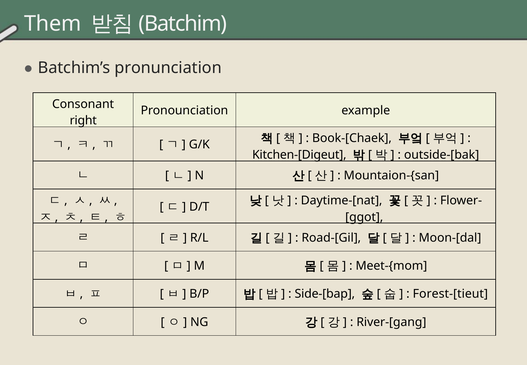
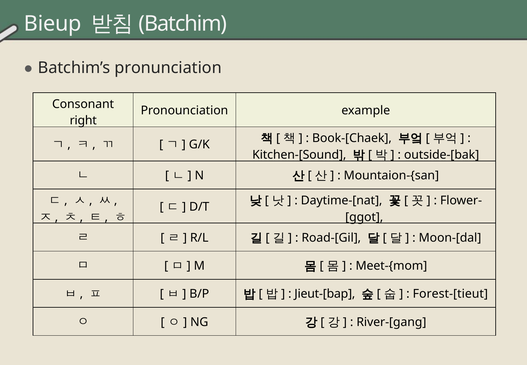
Them: Them -> Bieup (53, 24)
Kitchen-[Digeut: Kitchen-[Digeut -> Kitchen-[Sound (299, 155)
Side-[bap: Side-[bap -> Jieut-[bap (325, 294)
